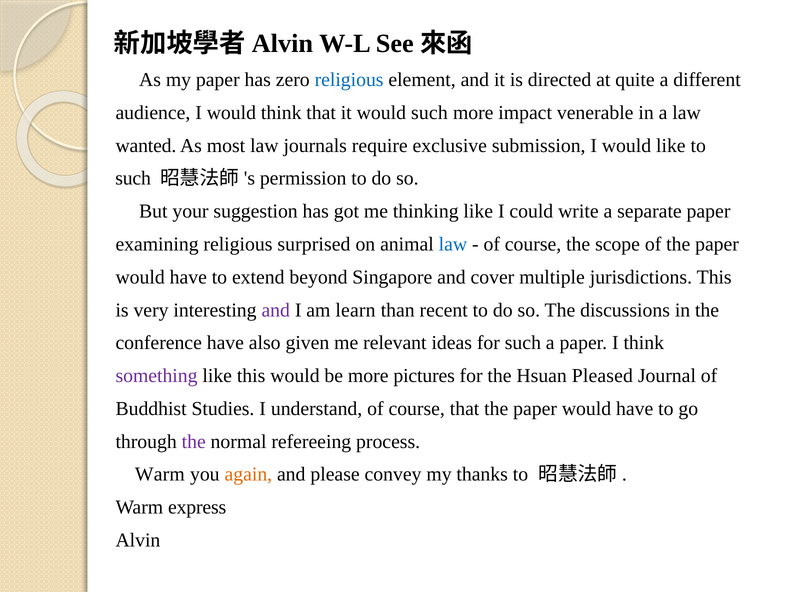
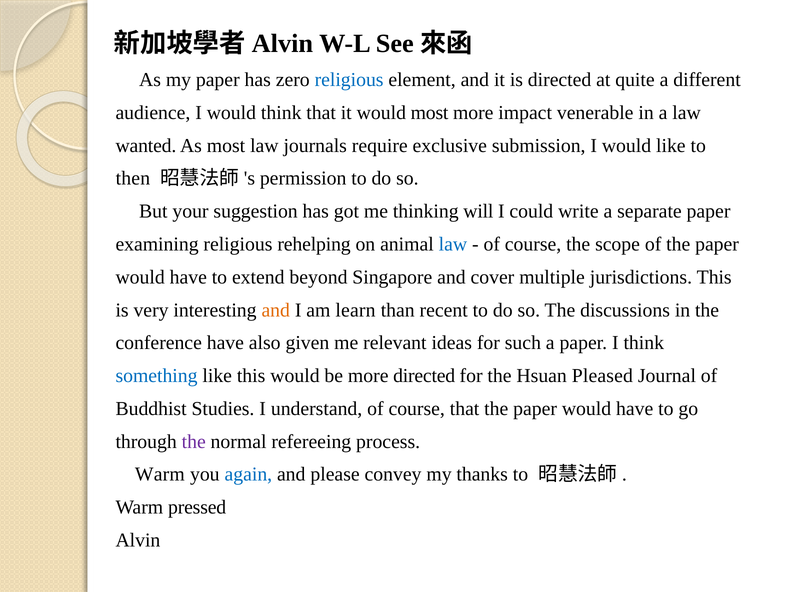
would such: such -> most (430, 113)
such: such -> then (133, 178)
thinking like: like -> will (478, 211)
surprised: surprised -> rehelping (314, 244)
and colour: purple -> orange (276, 310)
something colour: purple -> blue (157, 376)
more pictures: pictures -> directed (424, 376)
again colour: orange -> blue (248, 474)
express: express -> pressed (197, 507)
